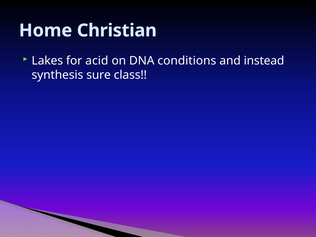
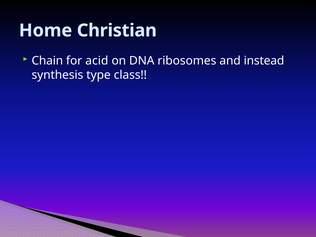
Lakes: Lakes -> Chain (47, 61)
conditions: conditions -> ribosomes (187, 61)
sure: sure -> type (99, 75)
